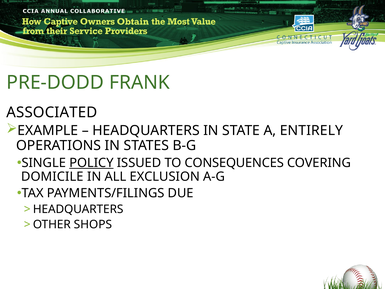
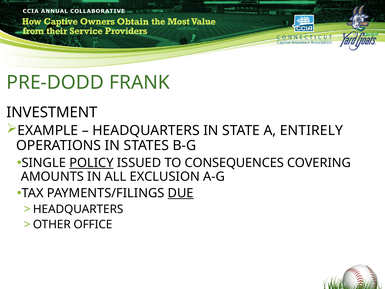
ASSOCIATED: ASSOCIATED -> INVESTMENT (52, 112)
DOMICILE: DOMICILE -> AMOUNTS (52, 177)
DUE underline: none -> present (181, 193)
SHOPS: SHOPS -> OFFICE (93, 224)
